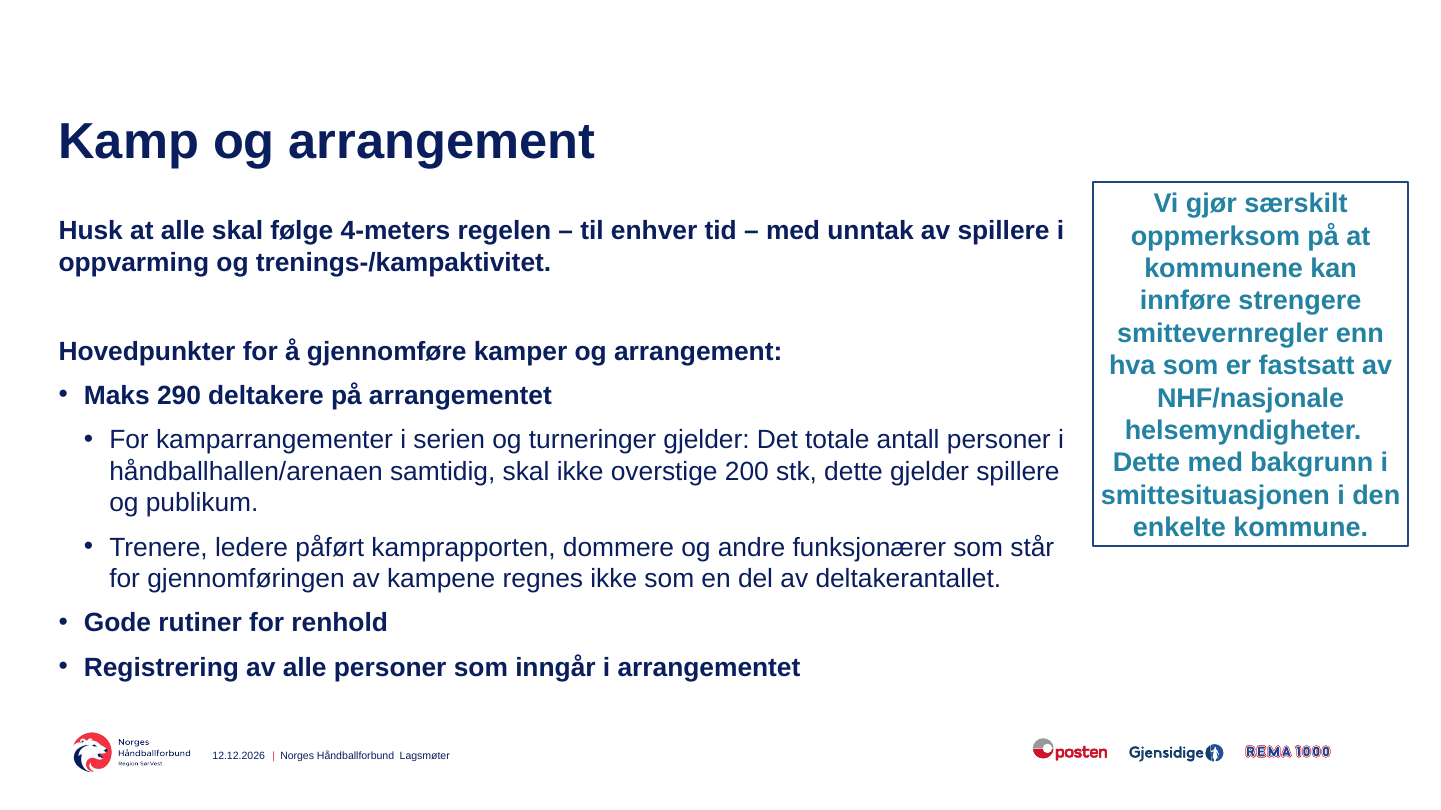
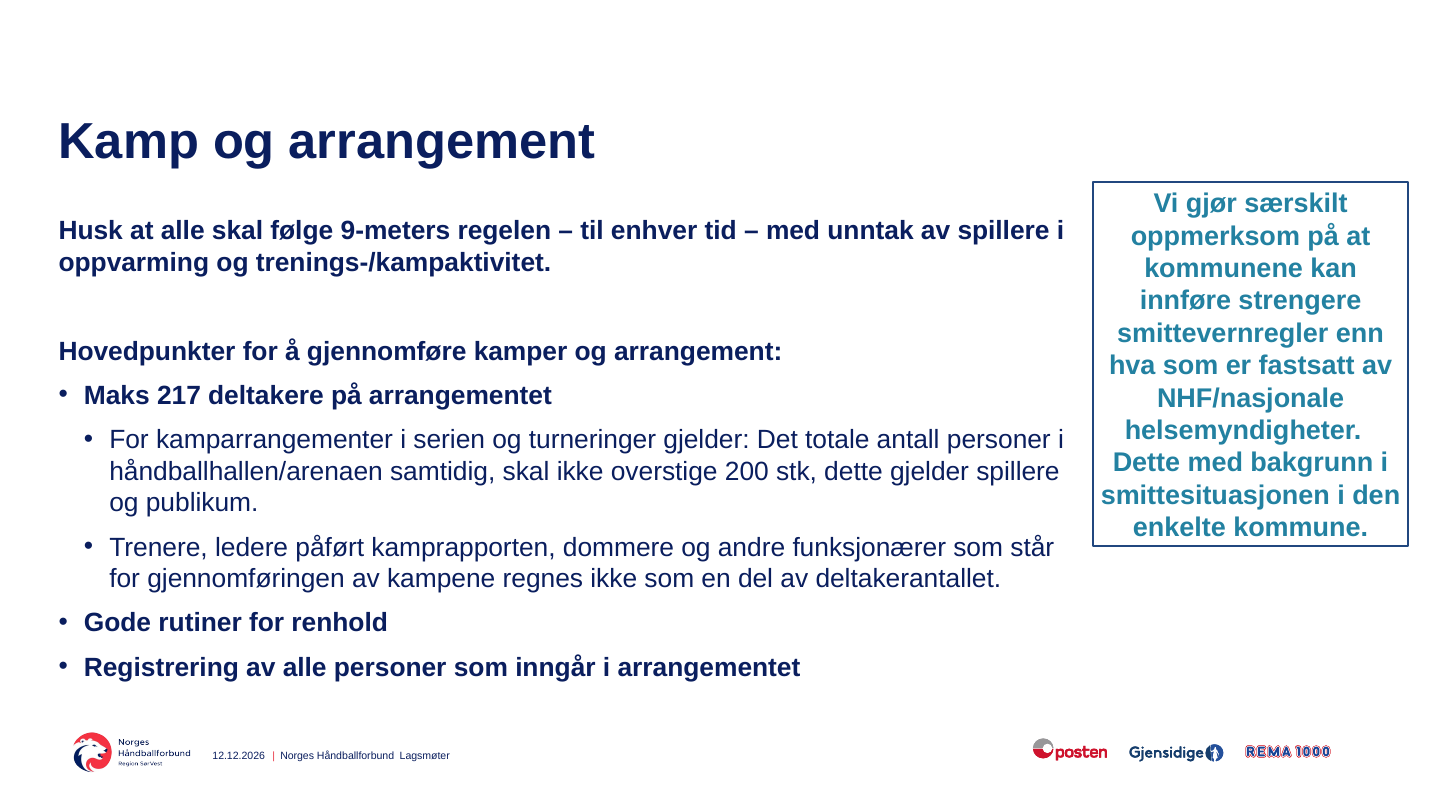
4-meters: 4-meters -> 9-meters (395, 231)
290: 290 -> 217 (179, 396)
